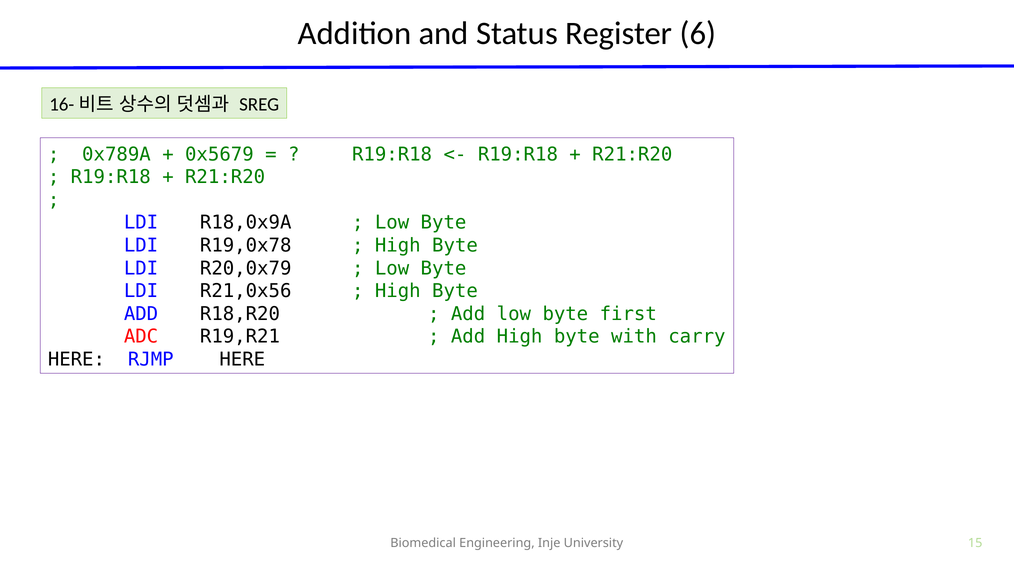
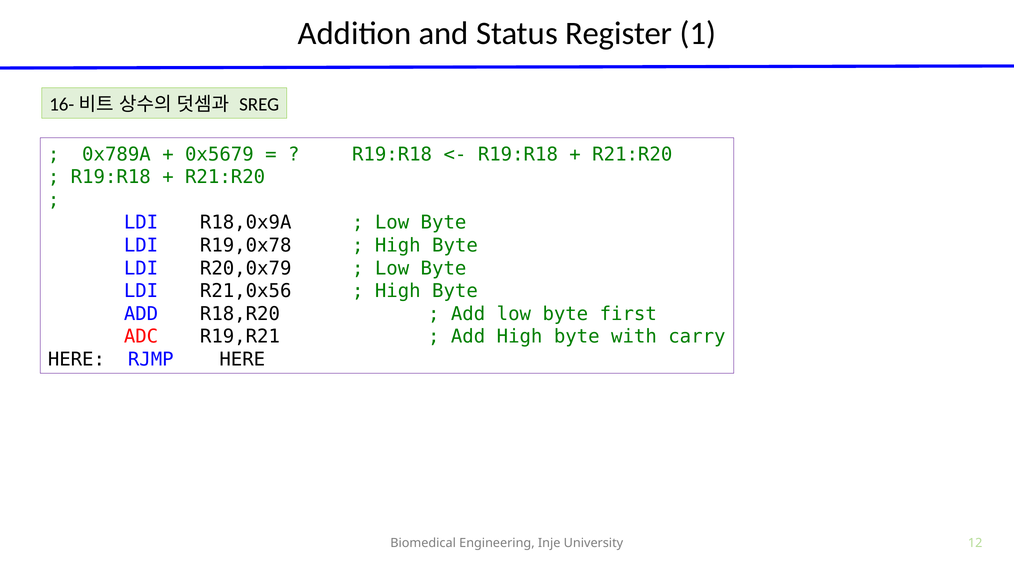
6: 6 -> 1 (698, 33)
15: 15 -> 12 (975, 543)
